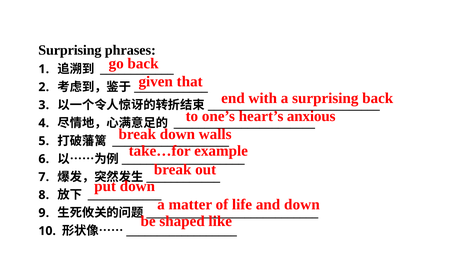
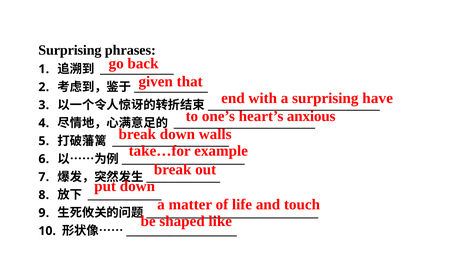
back: back -> have (378, 98)
down: down -> touch (302, 204)
